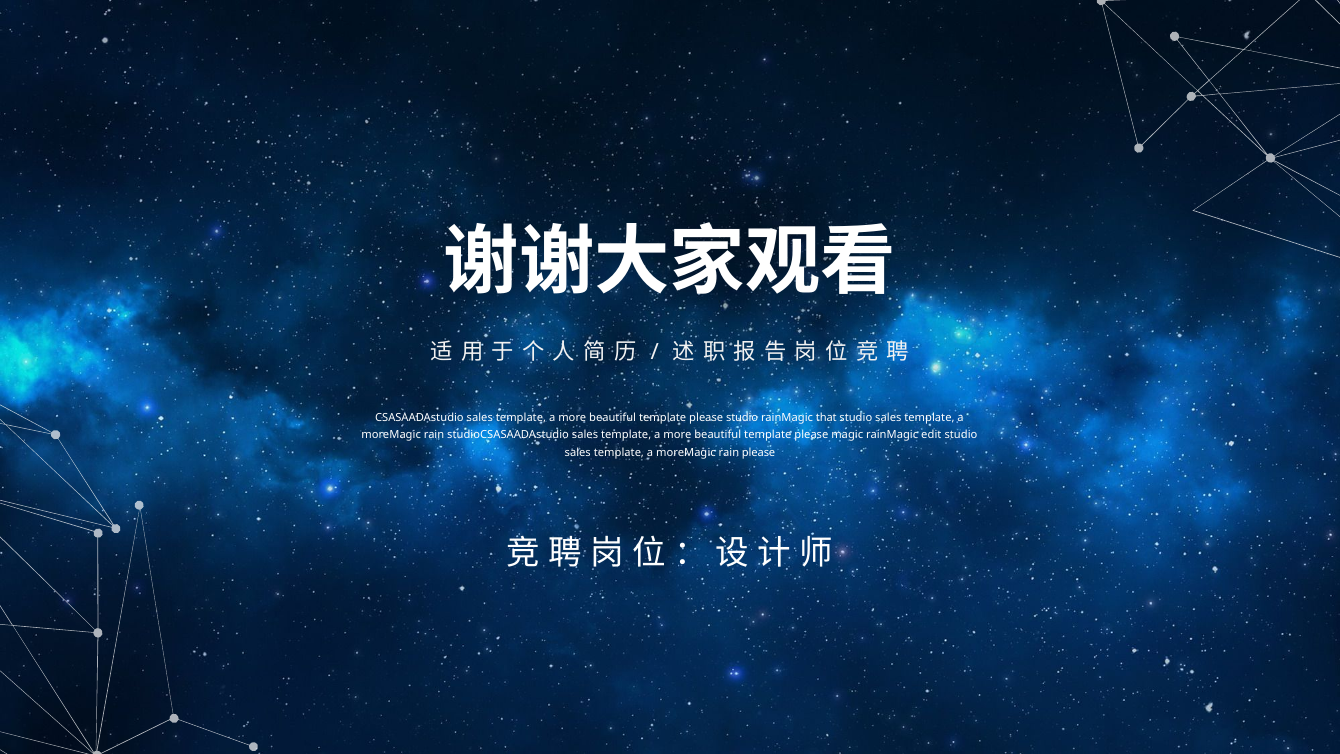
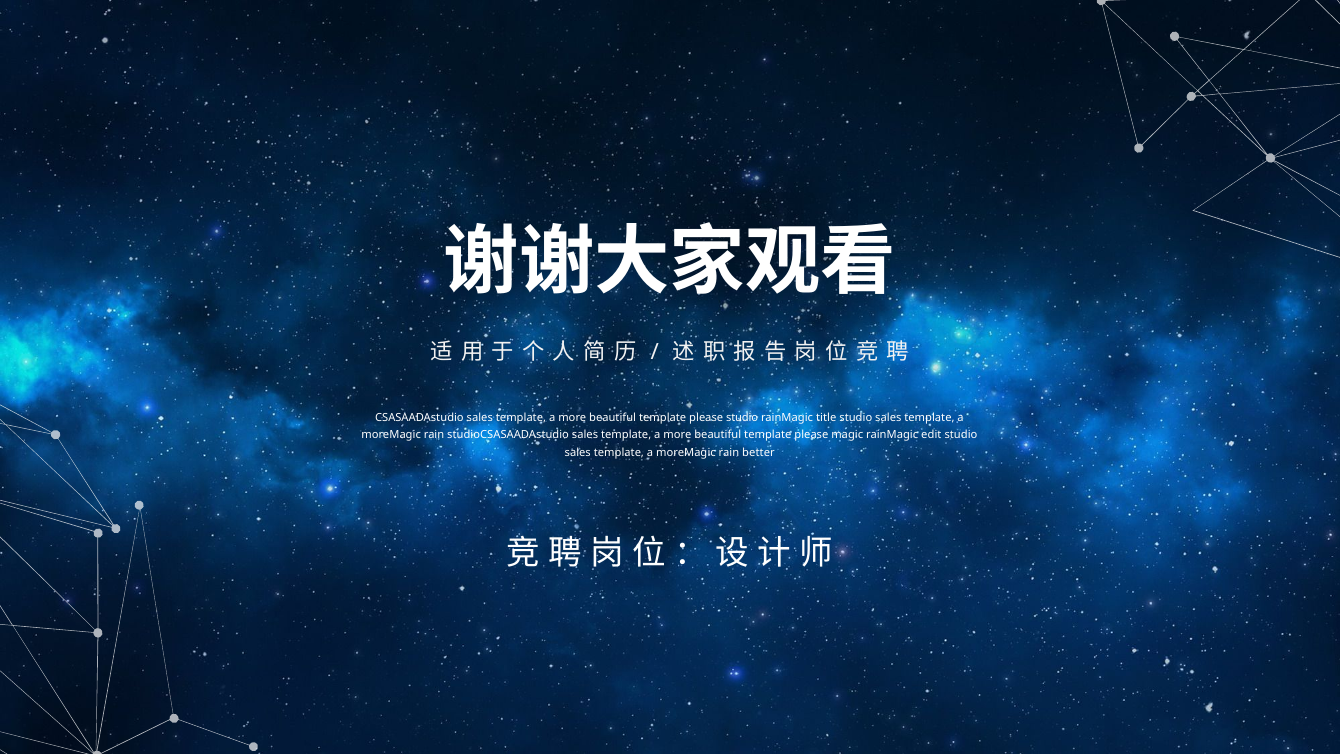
that: that -> title (826, 418)
rain please: please -> better (758, 452)
